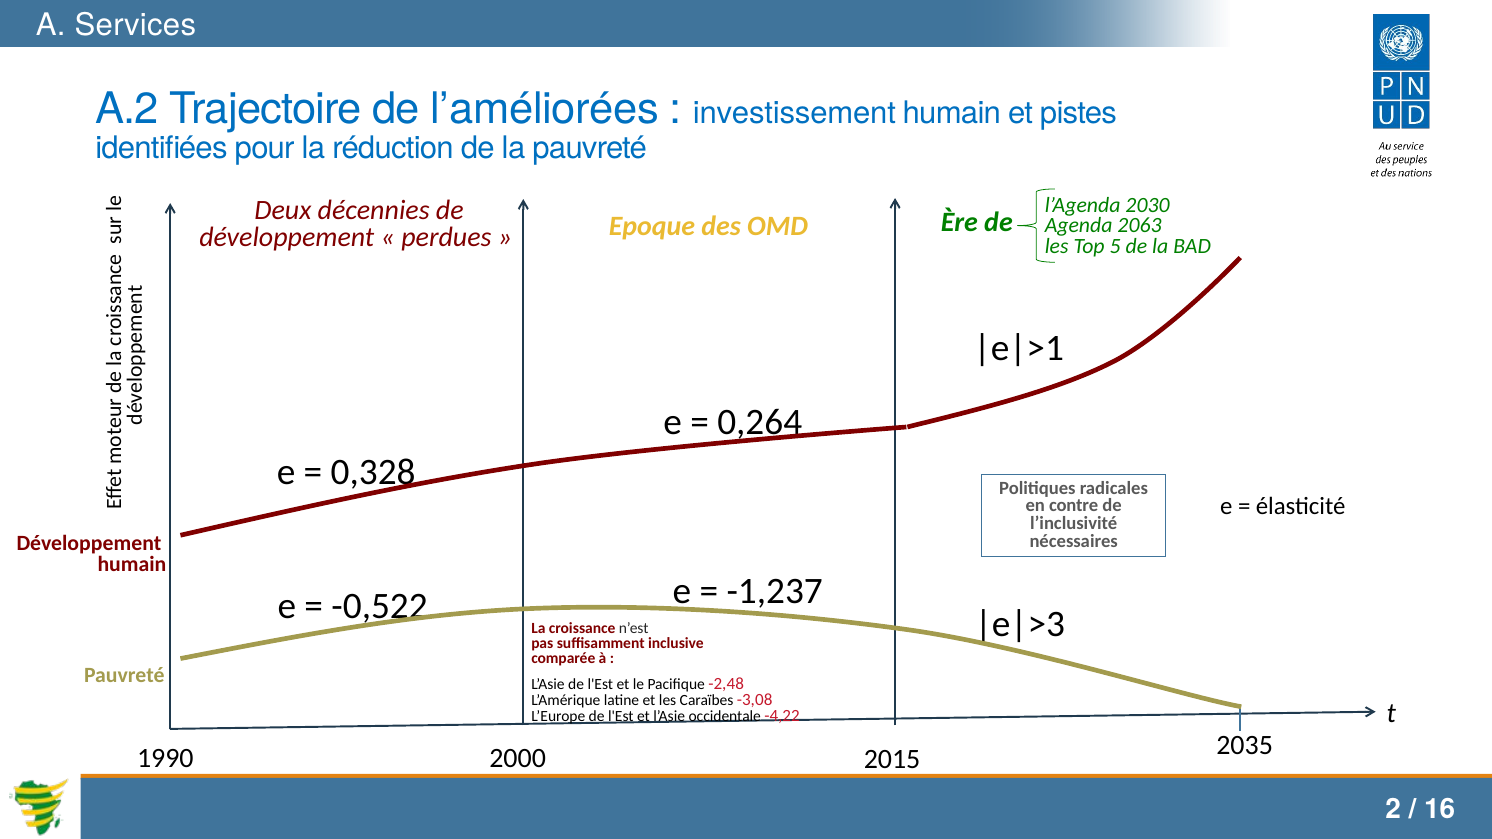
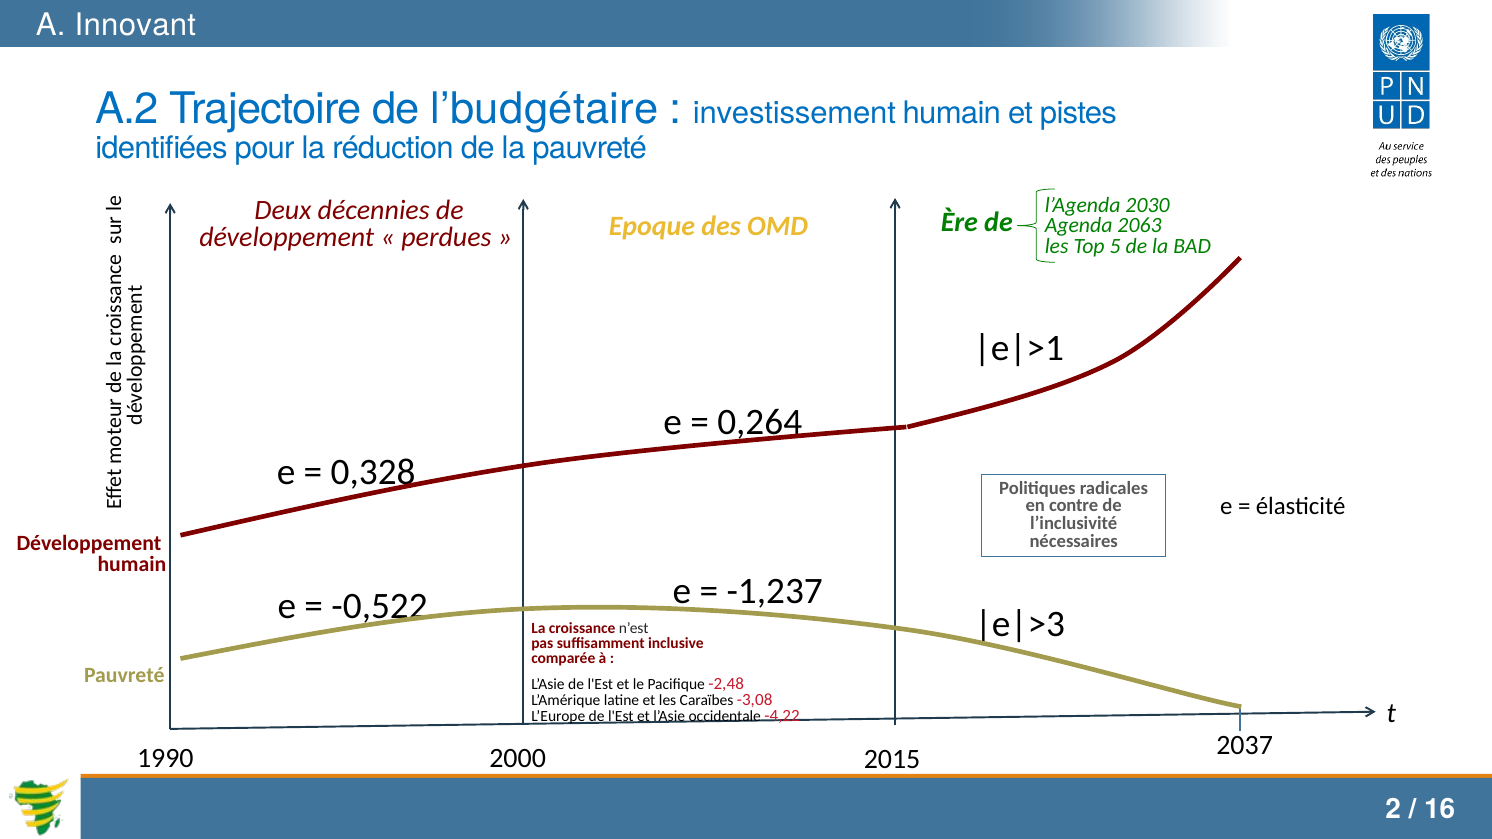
Services: Services -> Innovant (135, 25)
l’améliorées: l’améliorées -> l’budgétaire (545, 110)
2035: 2035 -> 2037 (1245, 746)
